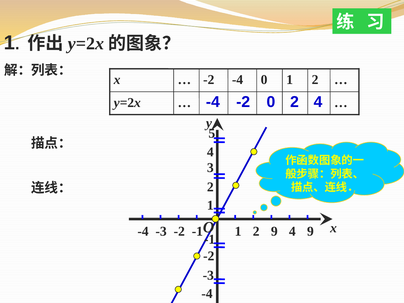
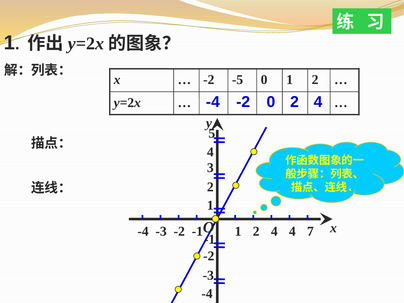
-4: -4 -> -5 (238, 80)
2 9: 9 -> 4 (274, 231)
4 9: 9 -> 7 (310, 231)
